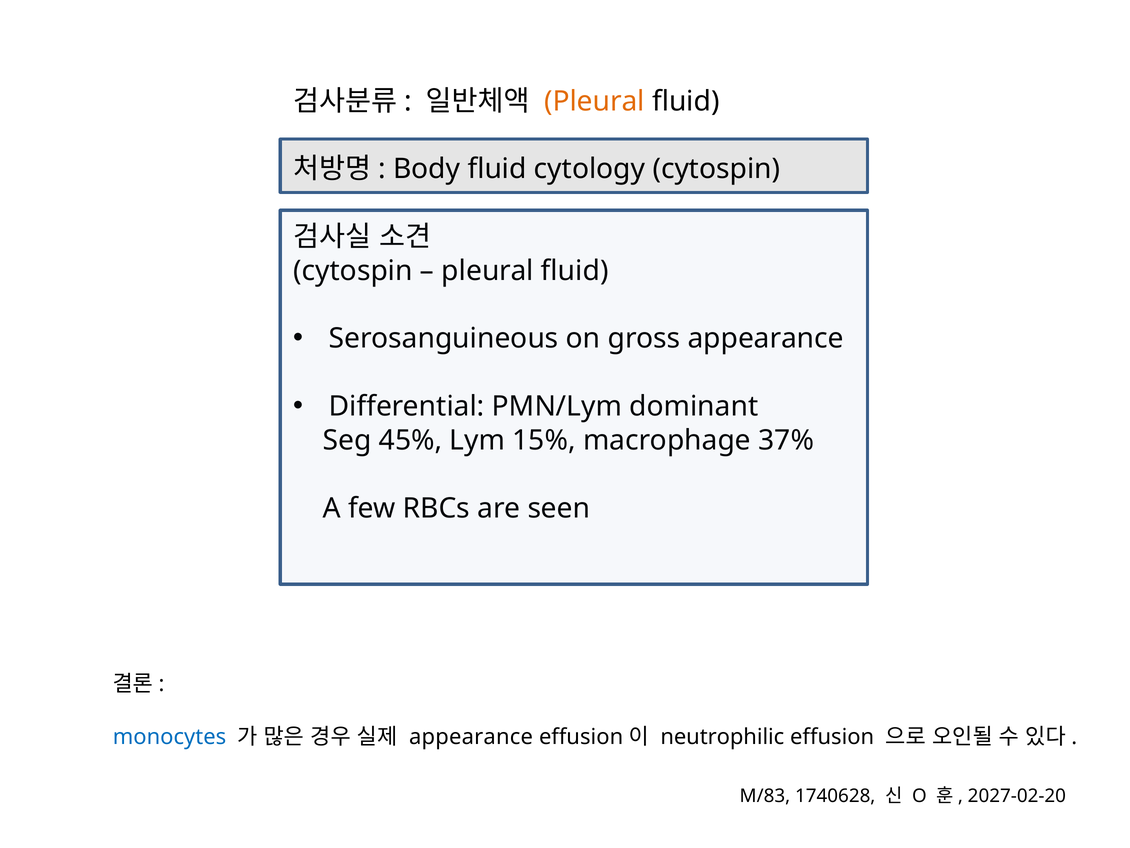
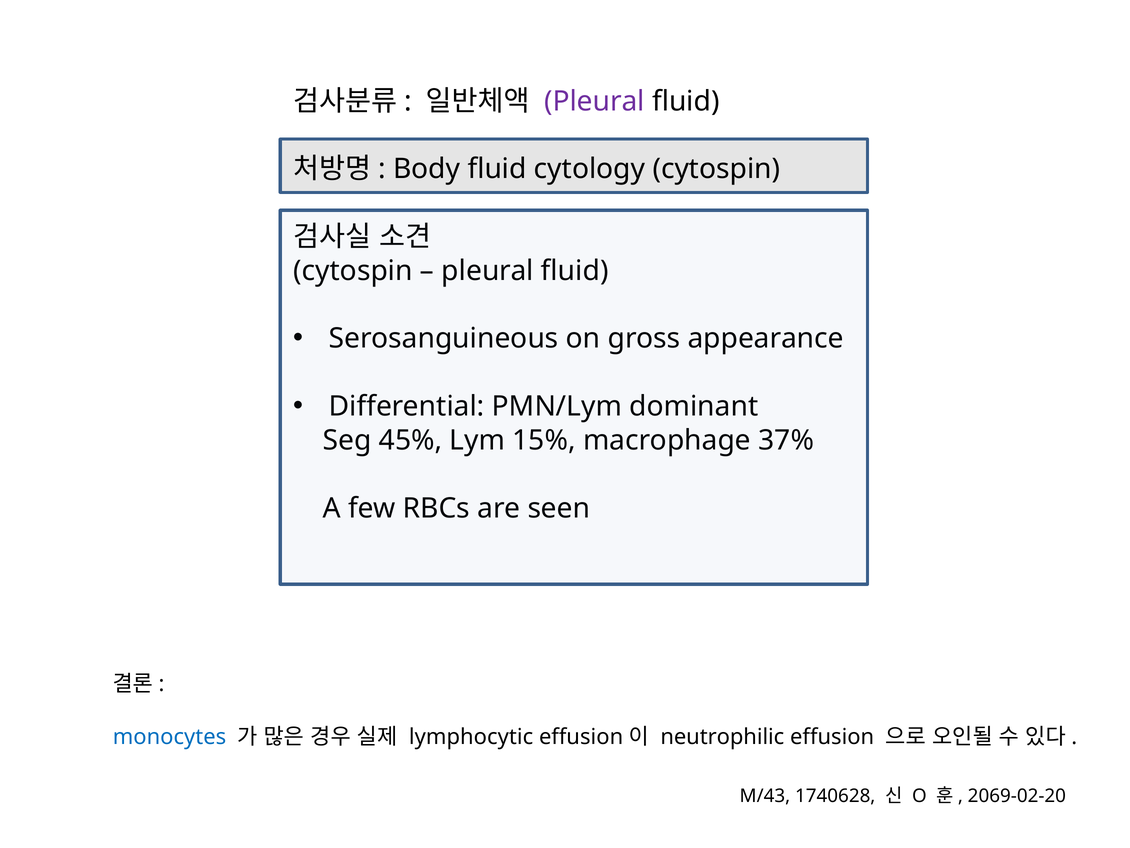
Pleural colour: orange -> purple (595, 101)
appearance: appearance -> lymphocytic (471, 736)
M/83: M/83 -> M/43 (765, 795)
2027-02-20: 2027-02-20 -> 2069-02-20 (1017, 795)
